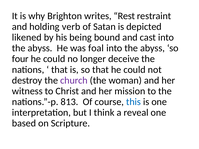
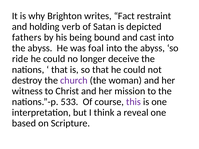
Rest: Rest -> Fact (124, 16)
likened: likened -> fathers (27, 37)
four: four -> ride (20, 59)
813: 813 -> 533 (70, 102)
this colour: blue -> purple (133, 102)
